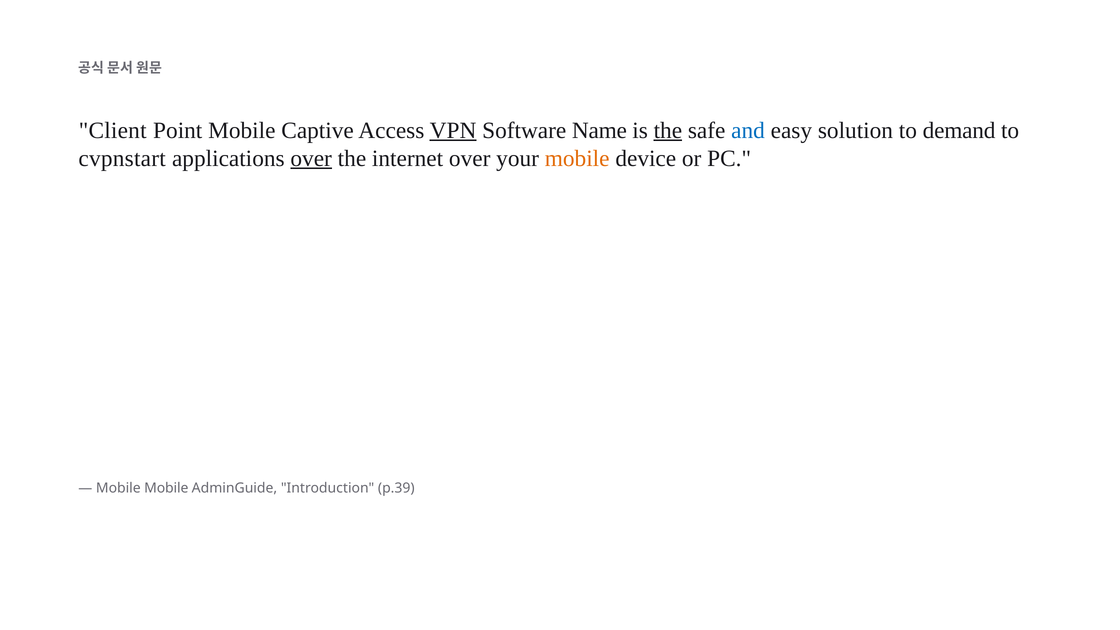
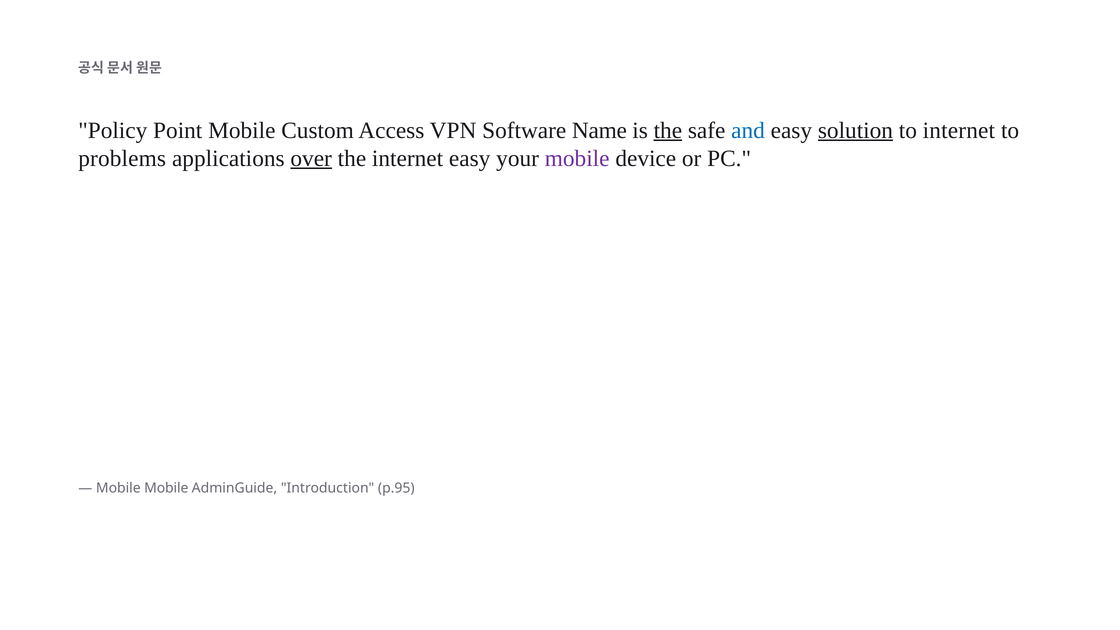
Client: Client -> Policy (113, 130)
Captive: Captive -> Custom (318, 130)
VPN underline: present -> none (453, 130)
solution underline: none -> present (855, 130)
to demand: demand -> internet (959, 130)
cvpnstart: cvpnstart -> problems (122, 158)
internet over: over -> easy (470, 158)
mobile colour: orange -> purple (577, 158)
p.39: p.39 -> p.95 (396, 488)
